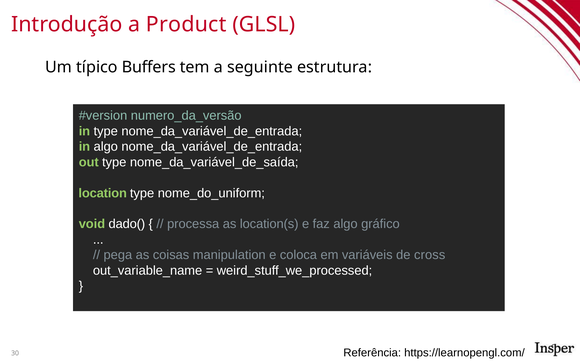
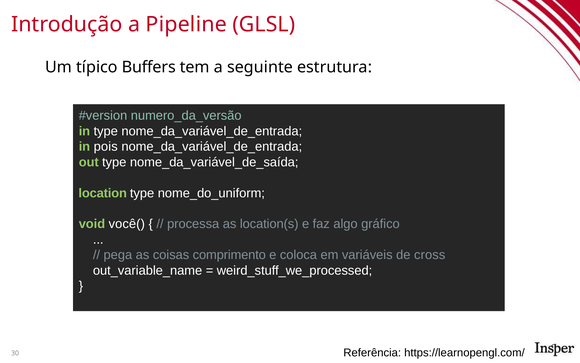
Product: Product -> Pipeline (186, 25)
in algo: algo -> pois (106, 146)
dado(: dado( -> você( (127, 224)
manipulation: manipulation -> comprimento (229, 255)
